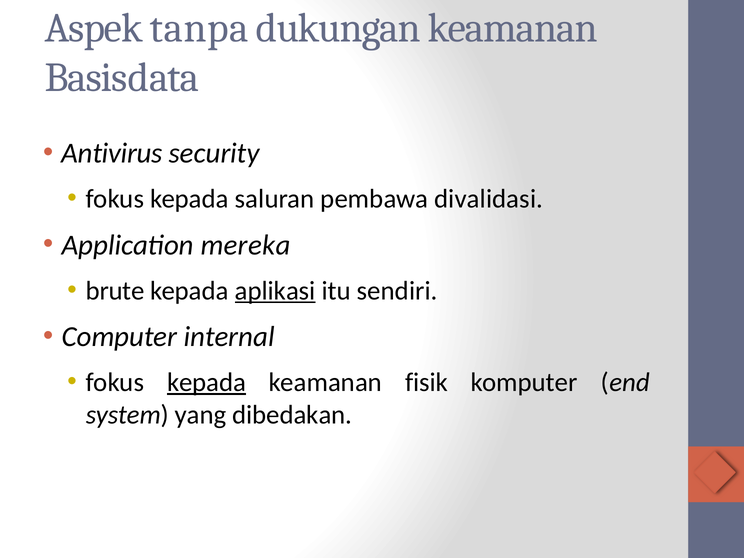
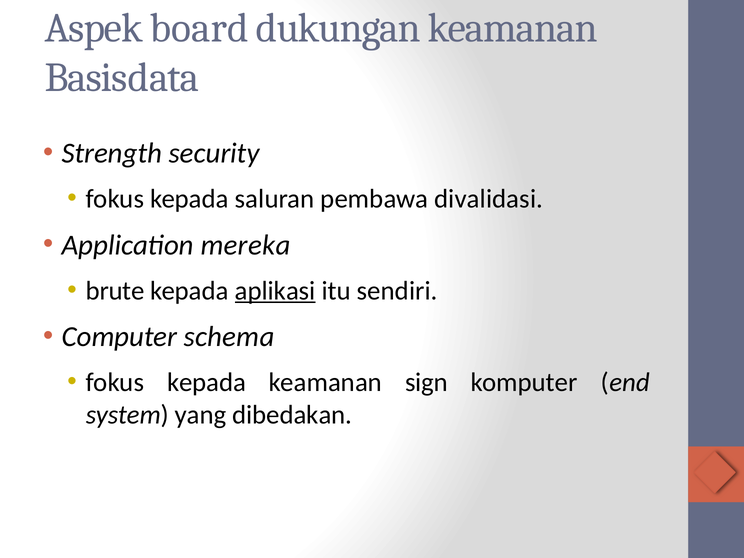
tanpa: tanpa -> board (199, 28)
Antivirus: Antivirus -> Strength (112, 153)
internal: internal -> schema (229, 337)
kepada underline: present -> none (207, 382)
fisik: fisik -> sign (426, 382)
